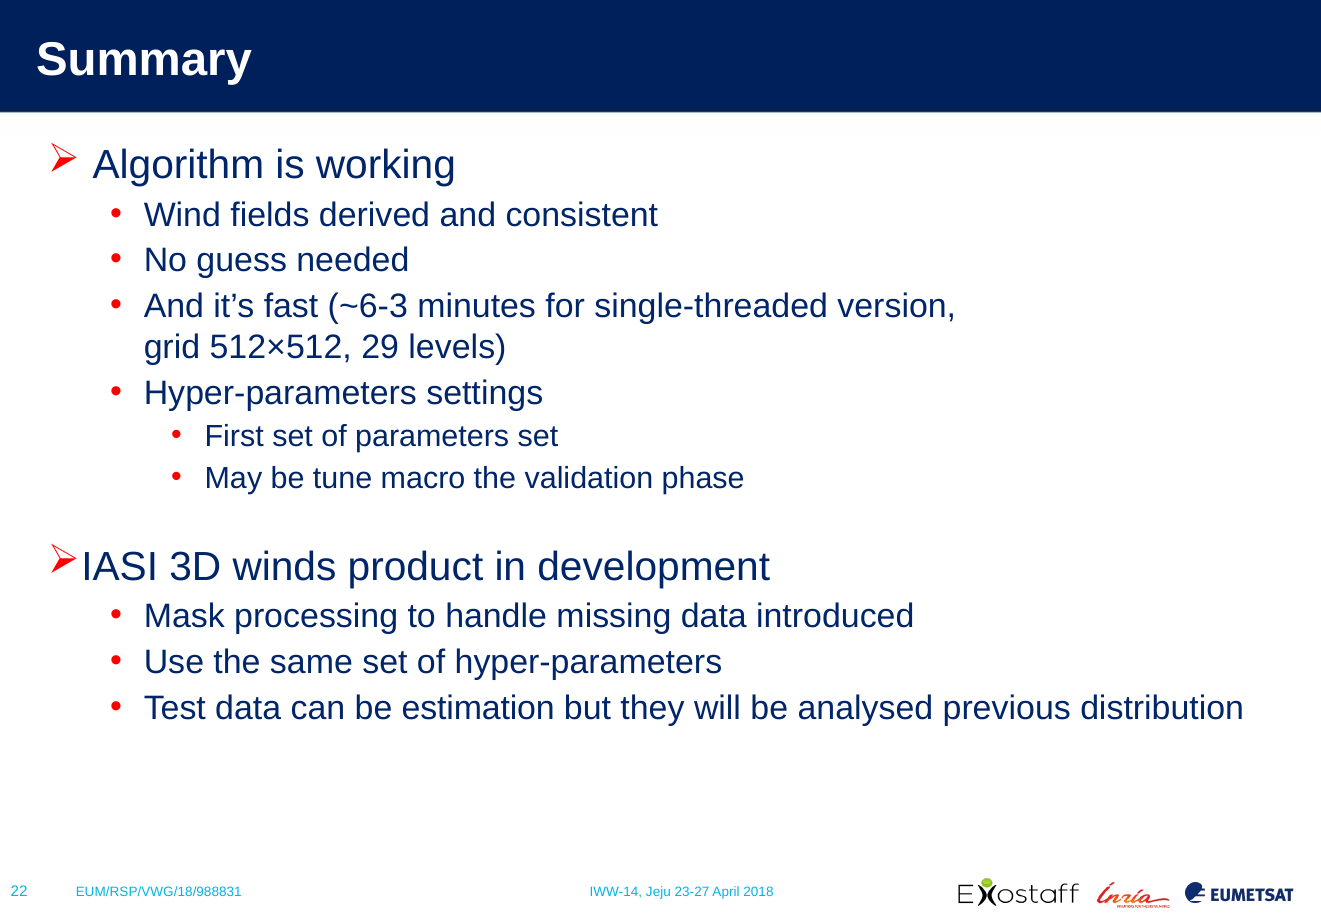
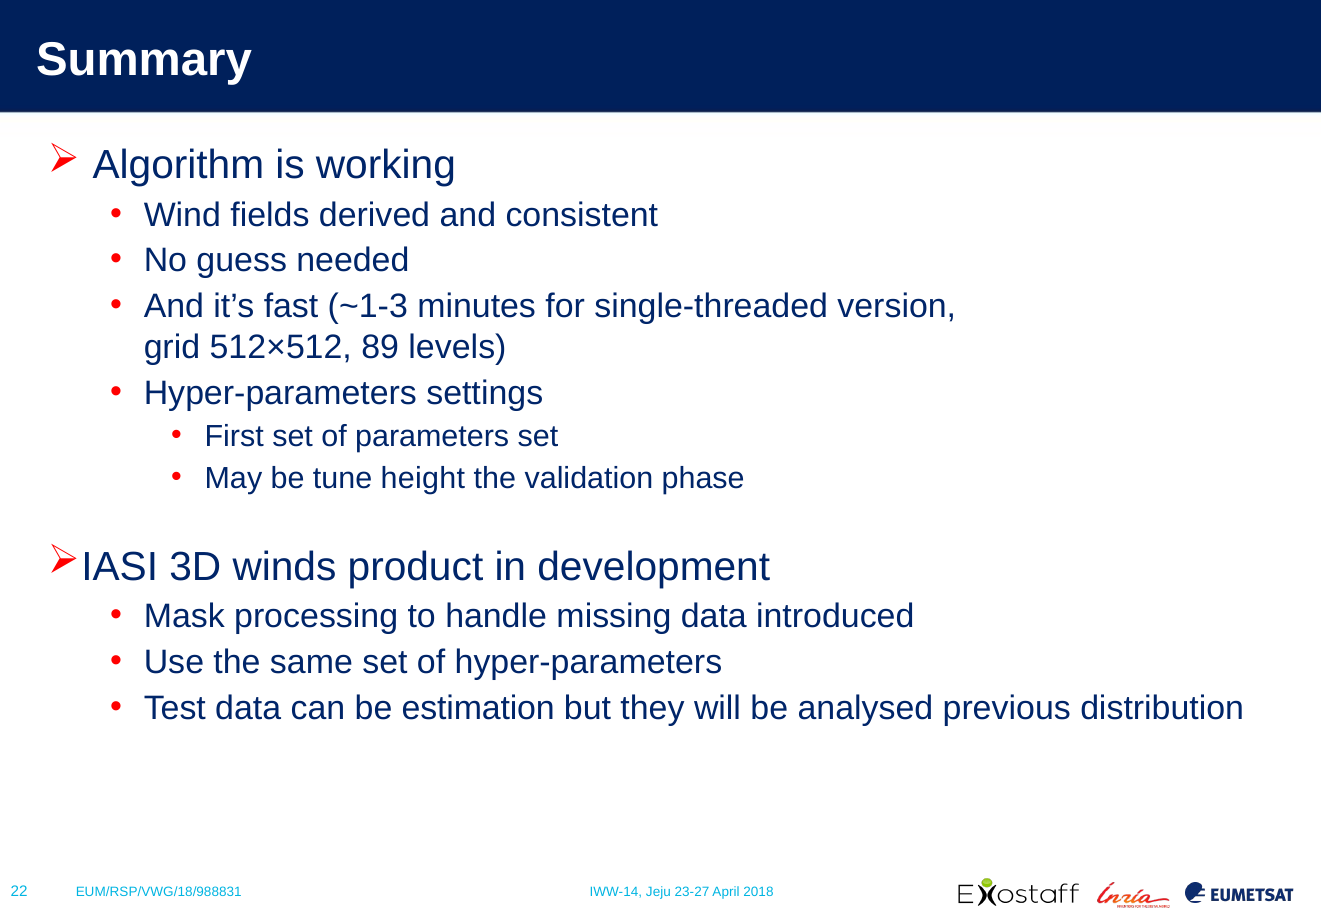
~6-3: ~6-3 -> ~1-3 (368, 307)
29: 29 -> 89 (380, 347)
macro: macro -> height (423, 478)
